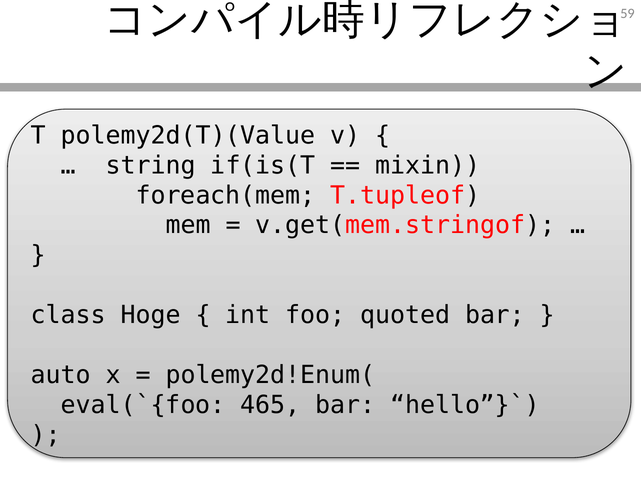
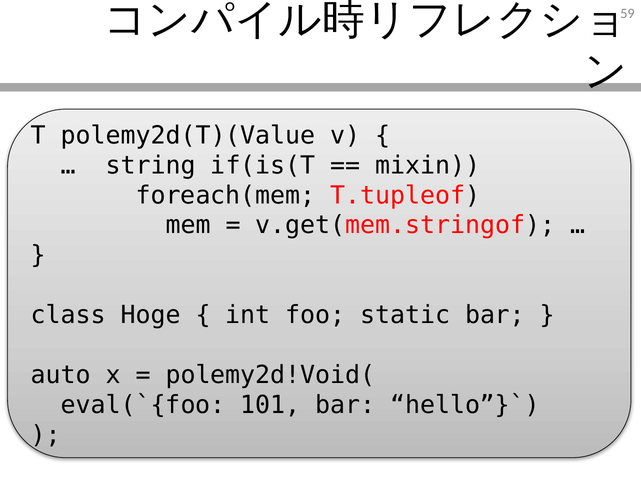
quoted: quoted -> static (405, 315)
polemy2d!Enum(: polemy2d!Enum( -> polemy2d!Void( (270, 375)
465: 465 -> 101 (270, 405)
